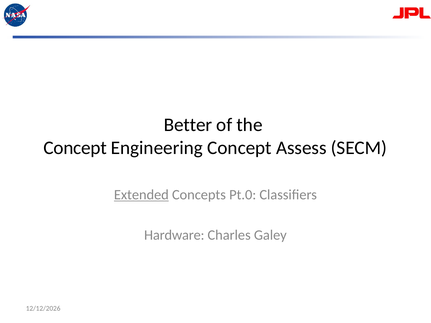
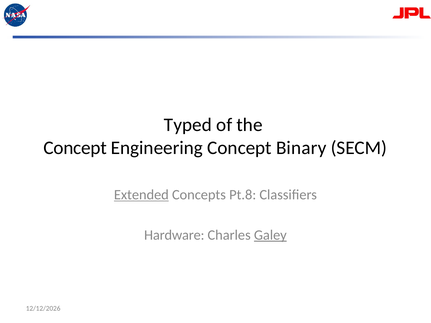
Better: Better -> Typed (188, 125)
Assess: Assess -> Binary (301, 148)
Pt.0: Pt.0 -> Pt.8 (243, 195)
Galey underline: none -> present (270, 235)
